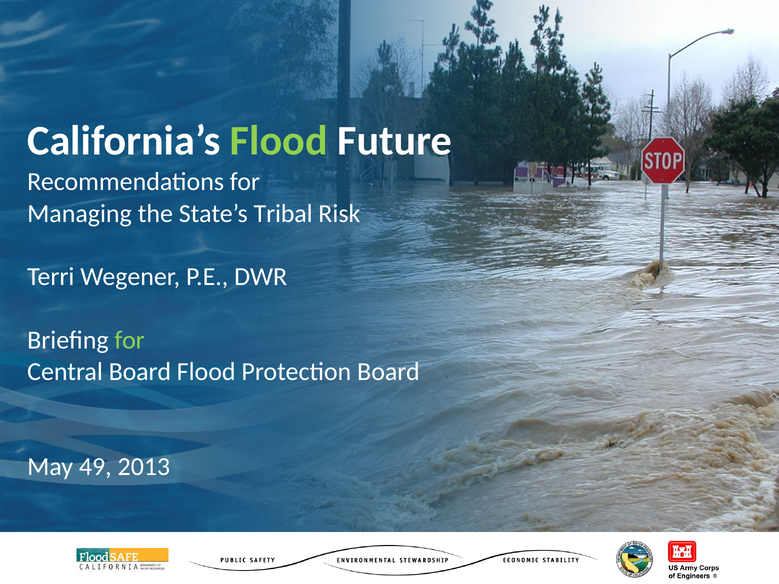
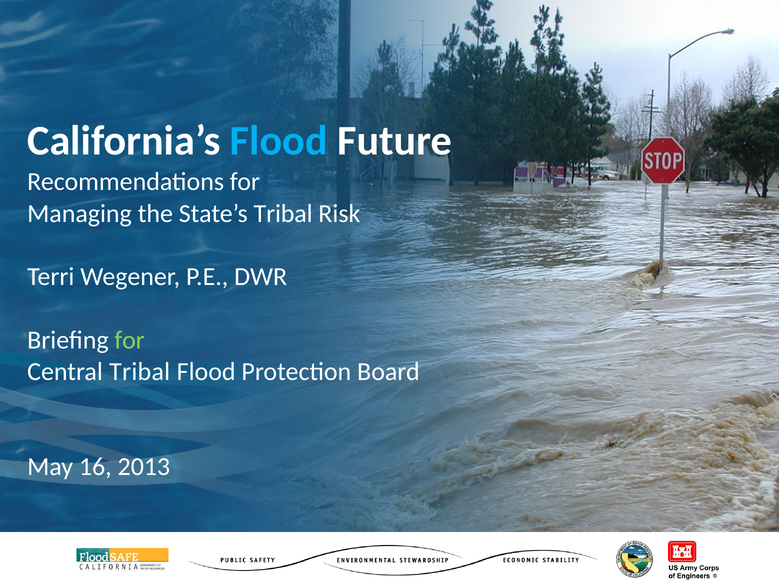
Flood colour: light green -> light blue (279, 141)
Central Board: Board -> Tribal (140, 372)
49: 49 -> 16 (95, 467)
